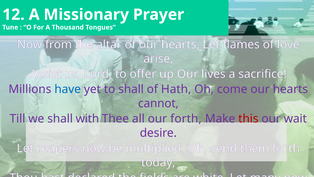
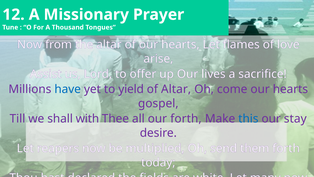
to shall: shall -> yield (131, 89)
of Hath: Hath -> Altar (176, 89)
cannot: cannot -> gospel (158, 103)
this colour: red -> blue (248, 119)
wait: wait -> stay (295, 119)
